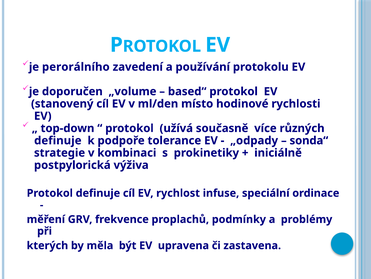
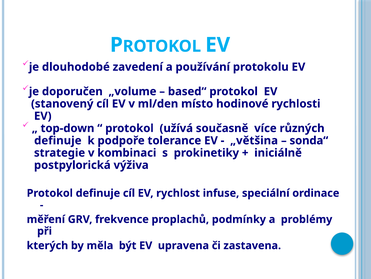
perorálního: perorálního -> dlouhodobé (76, 67)
„odpady: „odpady -> „většina (254, 140)
